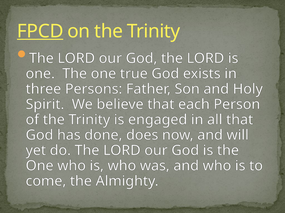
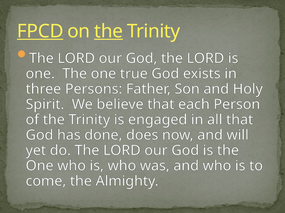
the underline: none -> present (109, 31)
